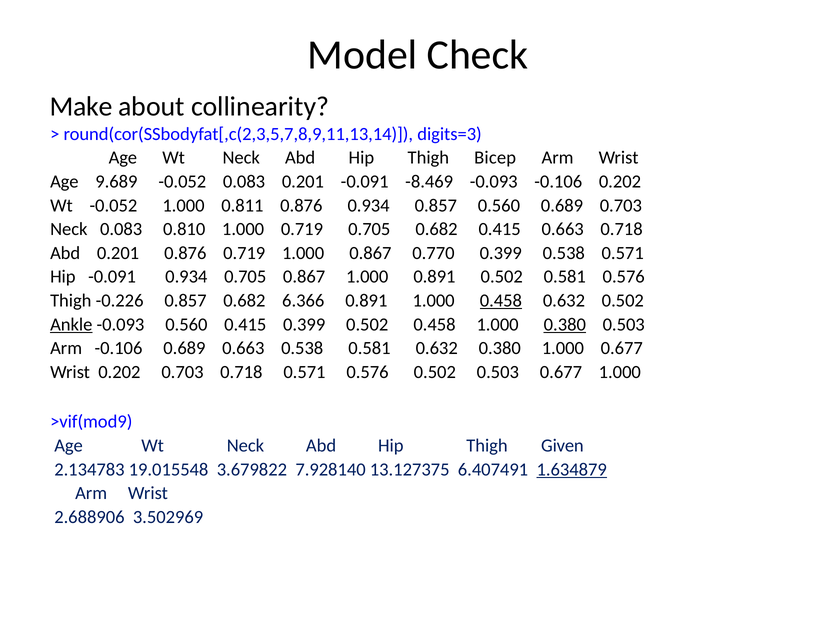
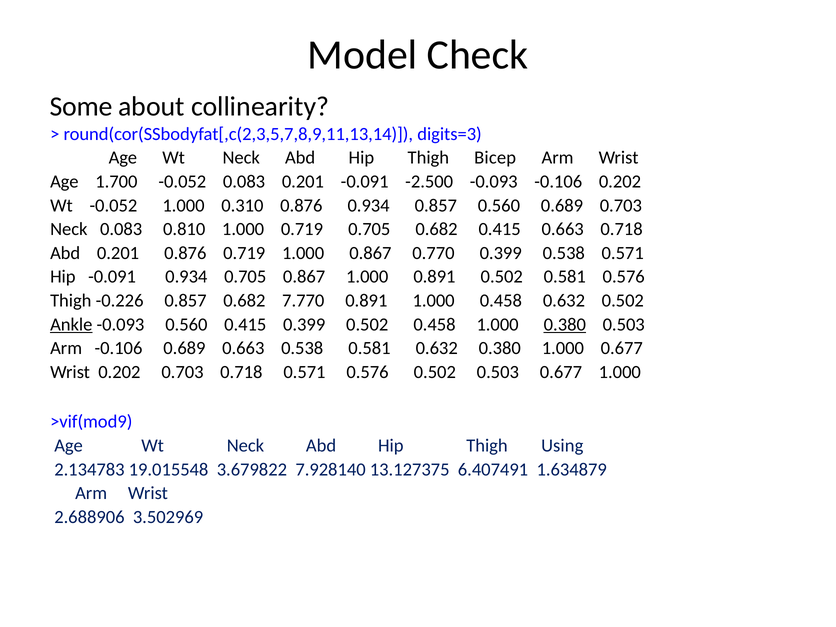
Make: Make -> Some (81, 106)
9.689: 9.689 -> 1.700 (116, 182)
-8.469: -8.469 -> -2.500 (429, 182)
0.811: 0.811 -> 0.310 (242, 205)
6.366: 6.366 -> 7.770 (303, 301)
0.458 underline: present -> none (501, 301)
Given: Given -> Using (562, 446)
1.634879 underline: present -> none (572, 469)
